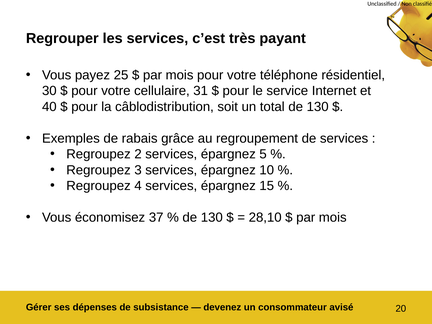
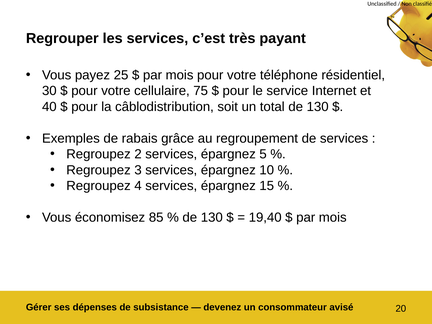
31: 31 -> 75 (201, 91)
37: 37 -> 85 (156, 218)
28,10: 28,10 -> 19,40 (265, 218)
